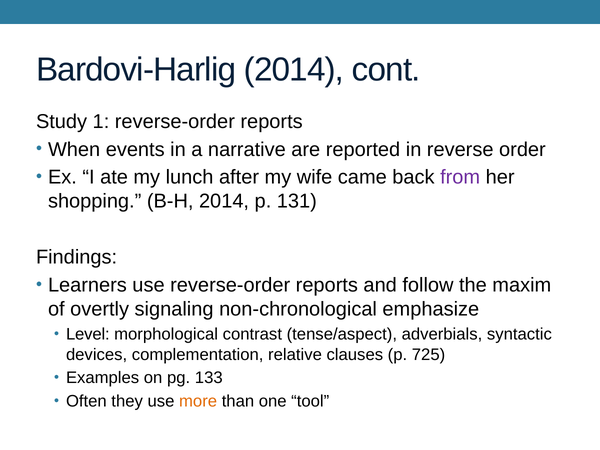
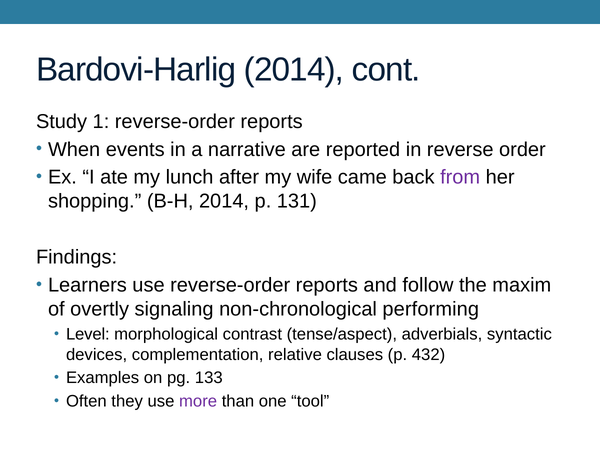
emphasize: emphasize -> performing (431, 309)
725: 725 -> 432 (429, 355)
more colour: orange -> purple (198, 401)
